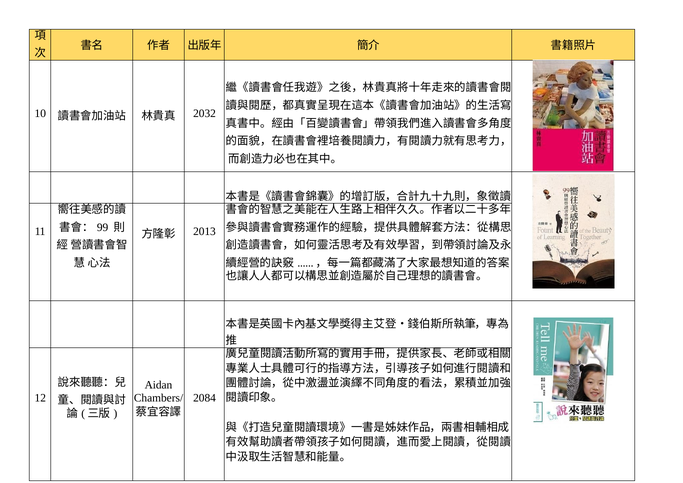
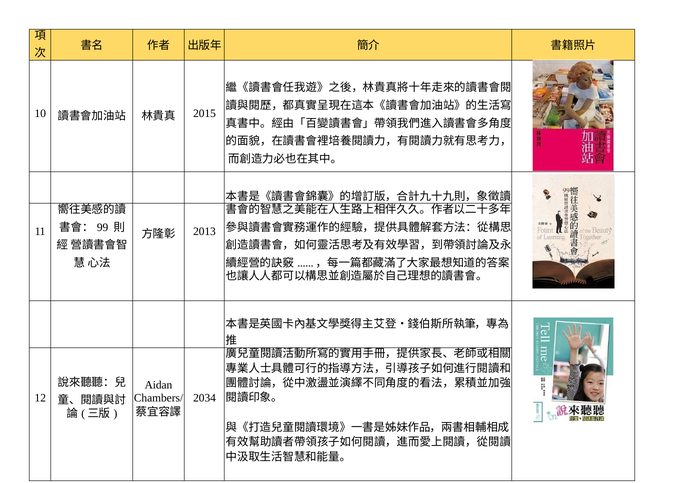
2032: 2032 -> 2015 (205, 113)
2084: 2084 -> 2034 (205, 398)
